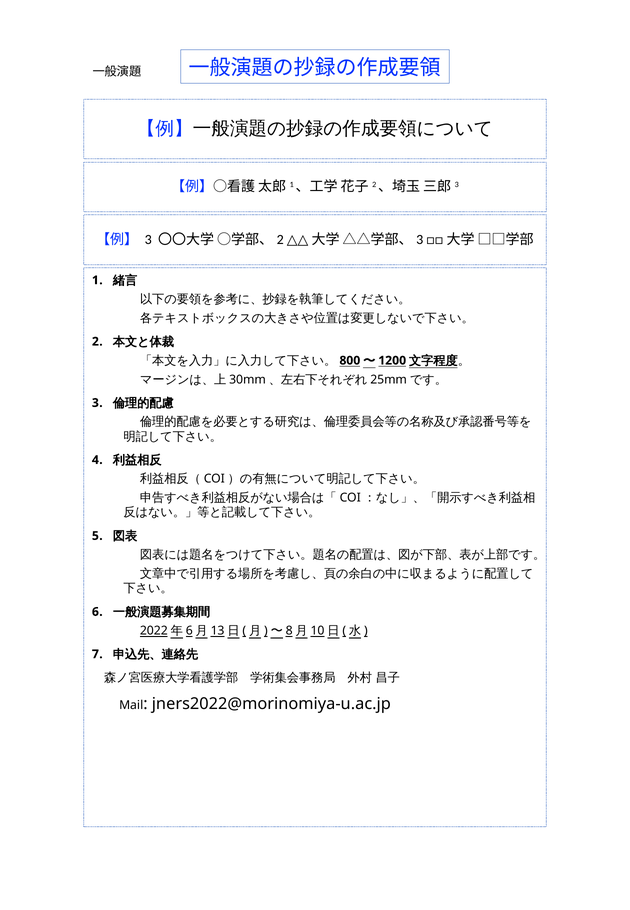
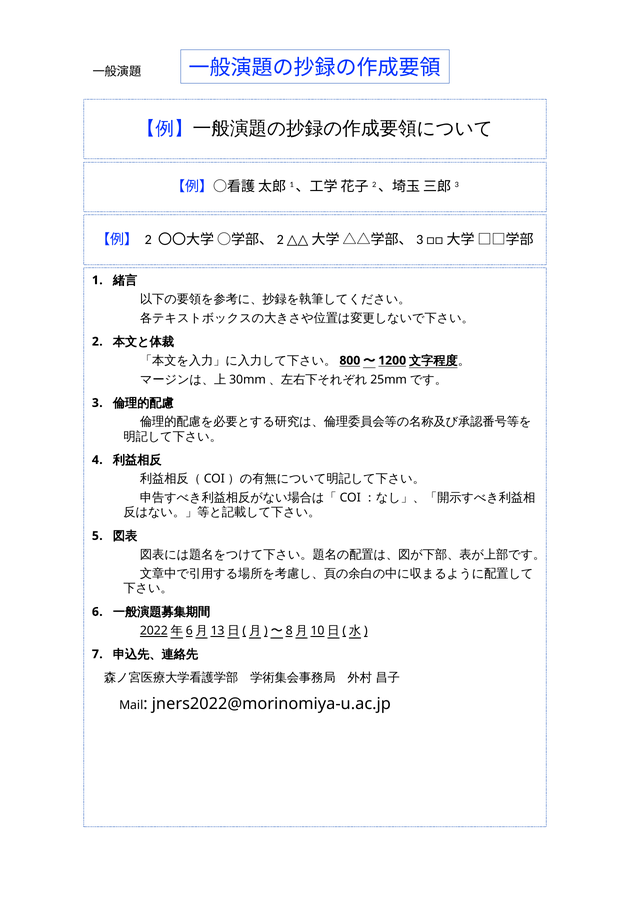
3: 3 -> 2 (148, 240)
